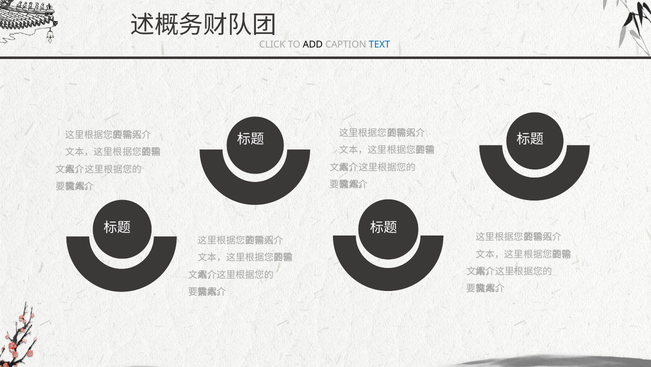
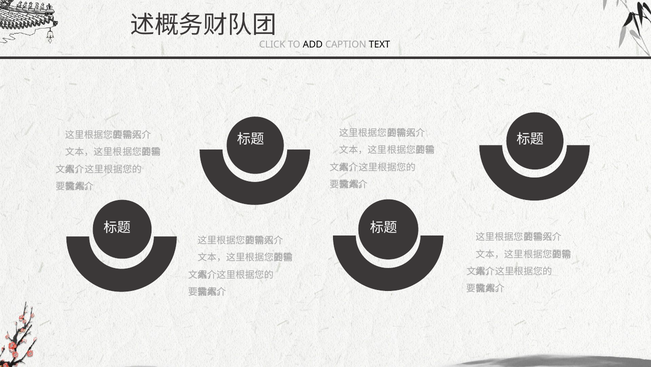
TEXT colour: blue -> black (379, 44)
